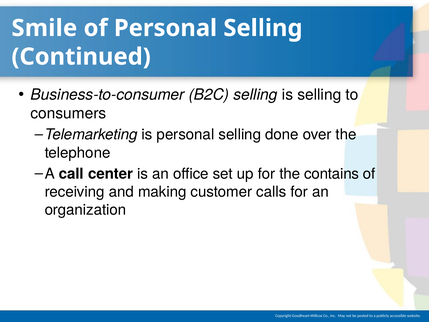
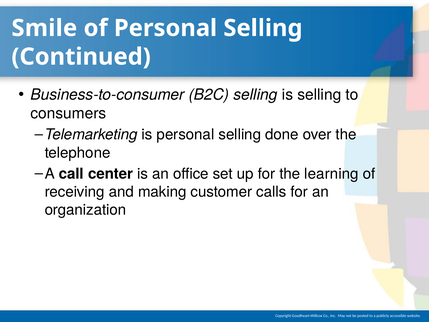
contains: contains -> learning (331, 174)
